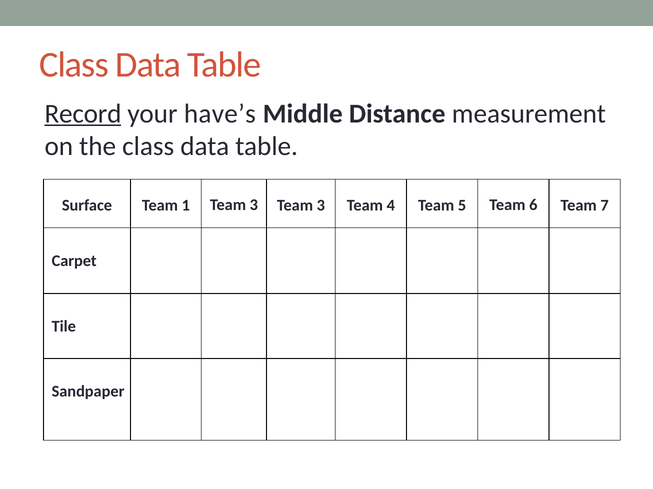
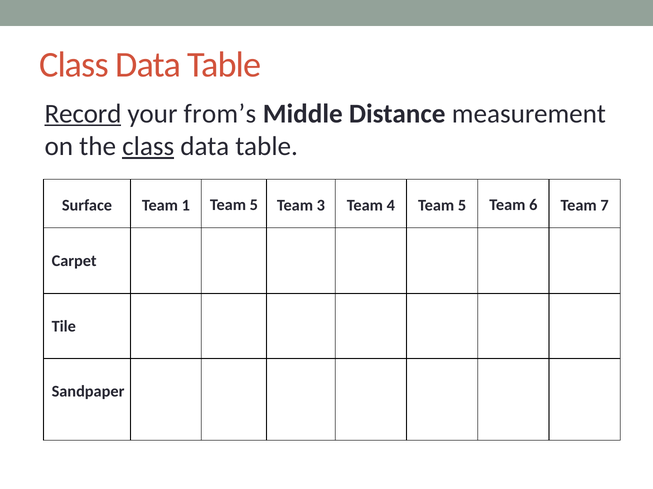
have’s: have’s -> from’s (220, 114)
class underline: none -> present (148, 147)
1 Team 3: 3 -> 5 (254, 205)
